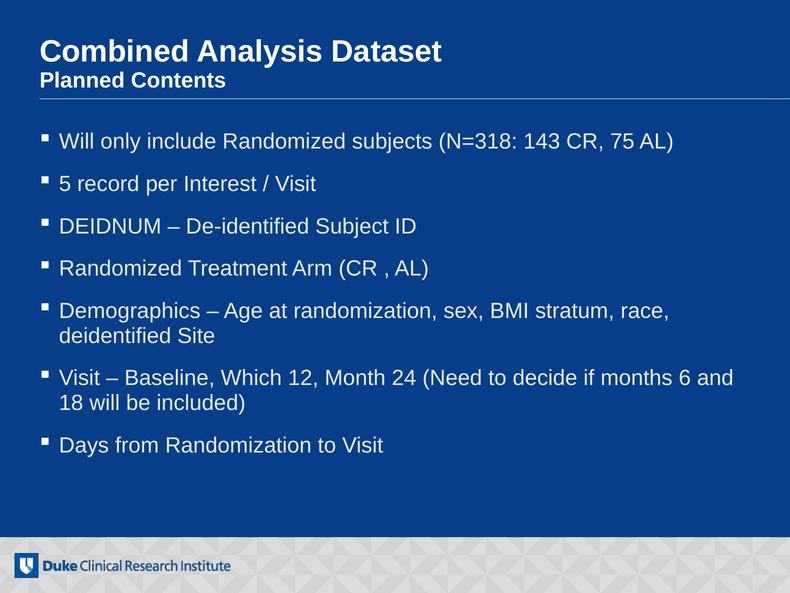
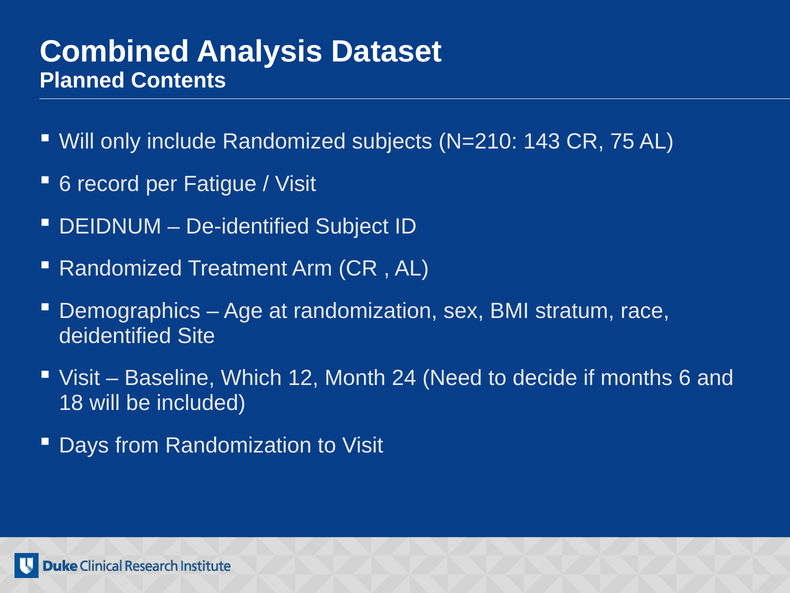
N=318: N=318 -> N=210 (478, 142)
5: 5 -> 6 (65, 184)
Interest: Interest -> Fatigue (220, 184)
